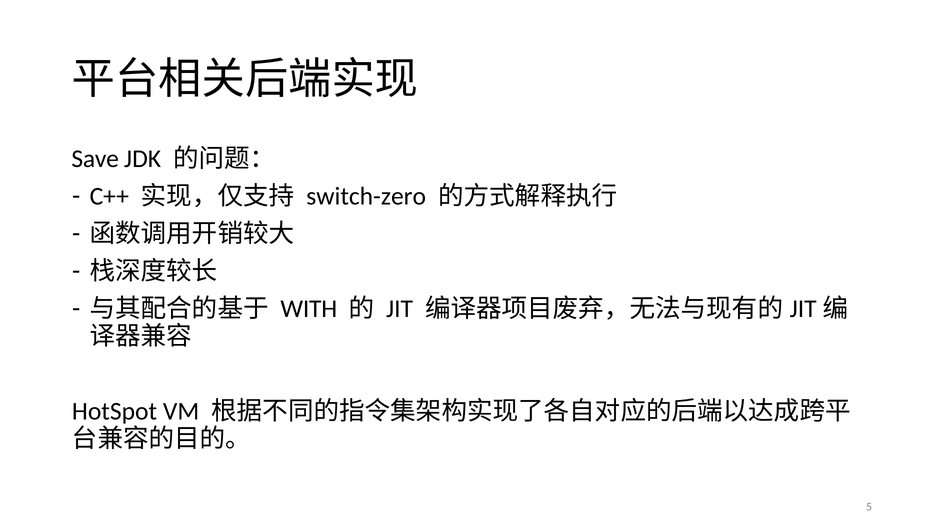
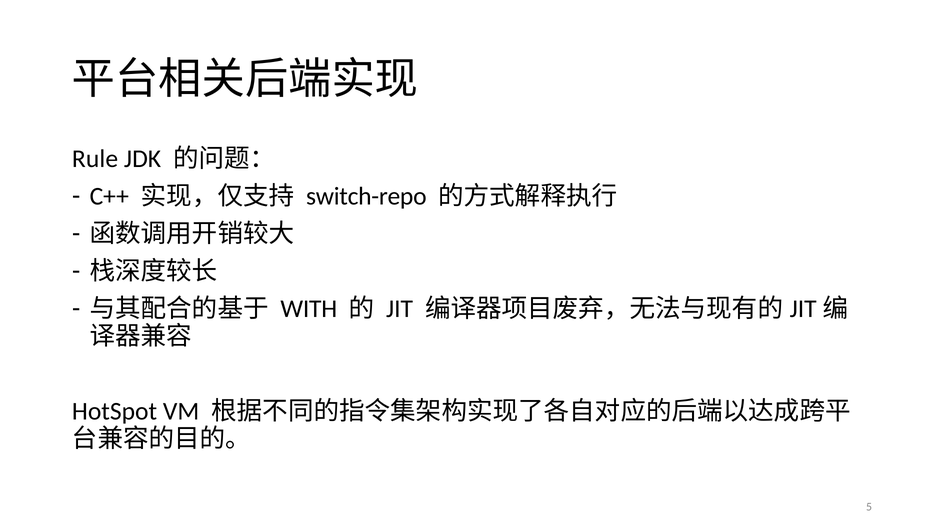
Save: Save -> Rule (95, 159)
switch-zero: switch-zero -> switch-repo (366, 196)
